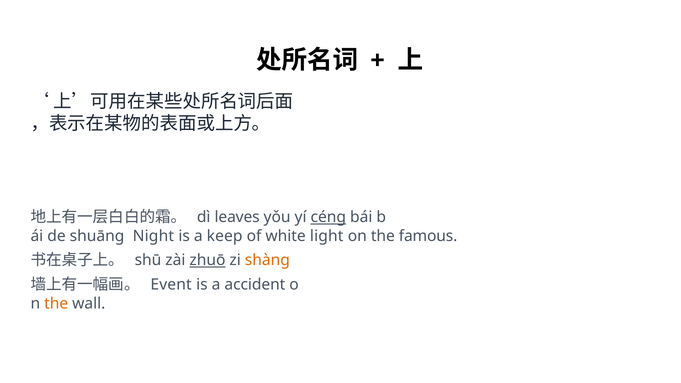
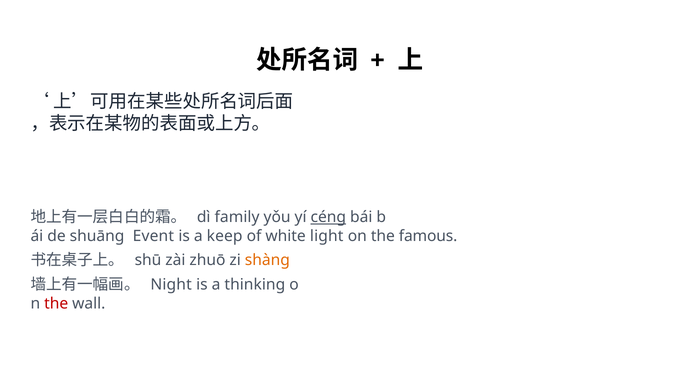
leaves: leaves -> family (237, 217)
Night: Night -> Event (153, 236)
zhuō underline: present -> none (207, 260)
Event: Event -> Night (171, 285)
accident: accident -> thinking (255, 285)
the colour: orange -> red (56, 303)
